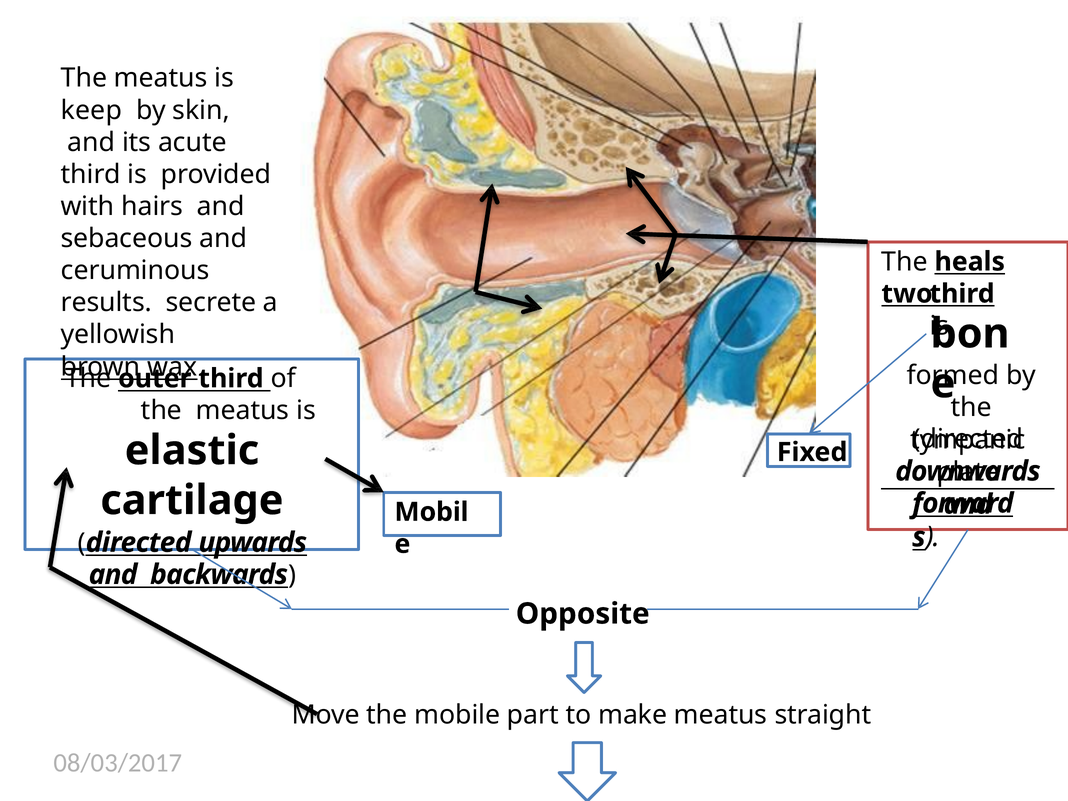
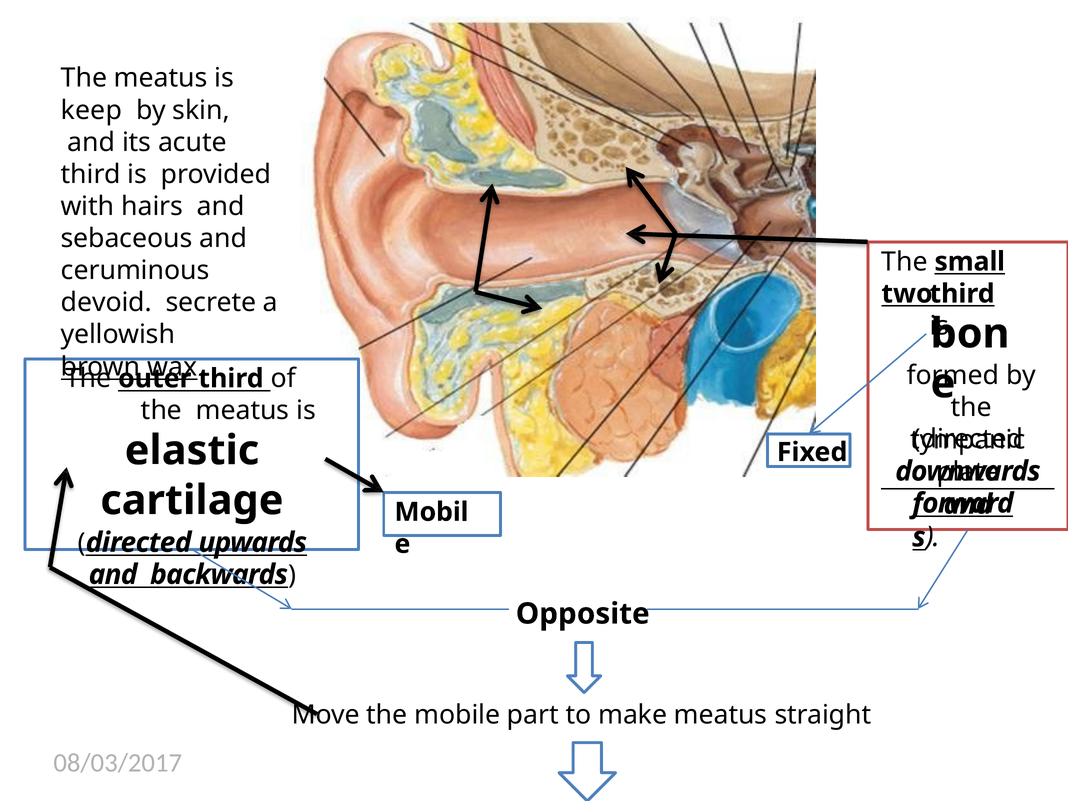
heals: heals -> small (970, 262)
results: results -> devoid (106, 302)
